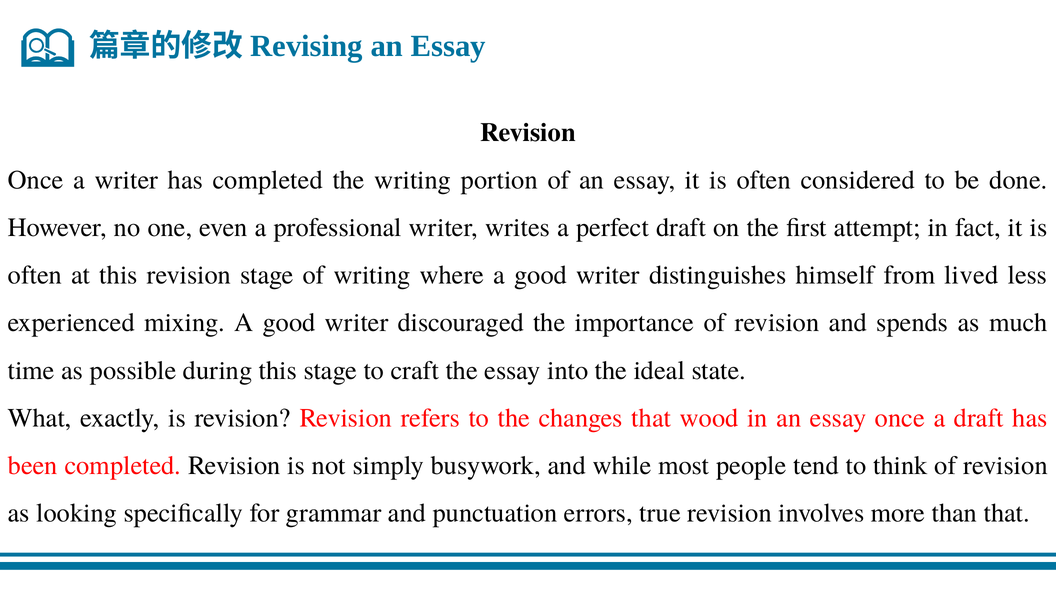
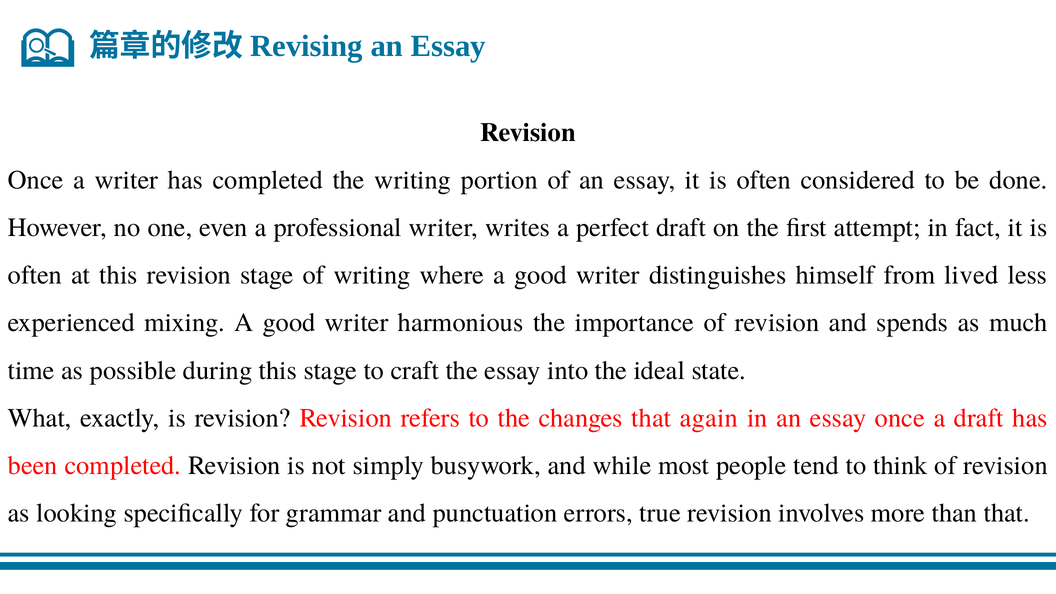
discouraged: discouraged -> harmonious (461, 323)
wood: wood -> again (709, 418)
